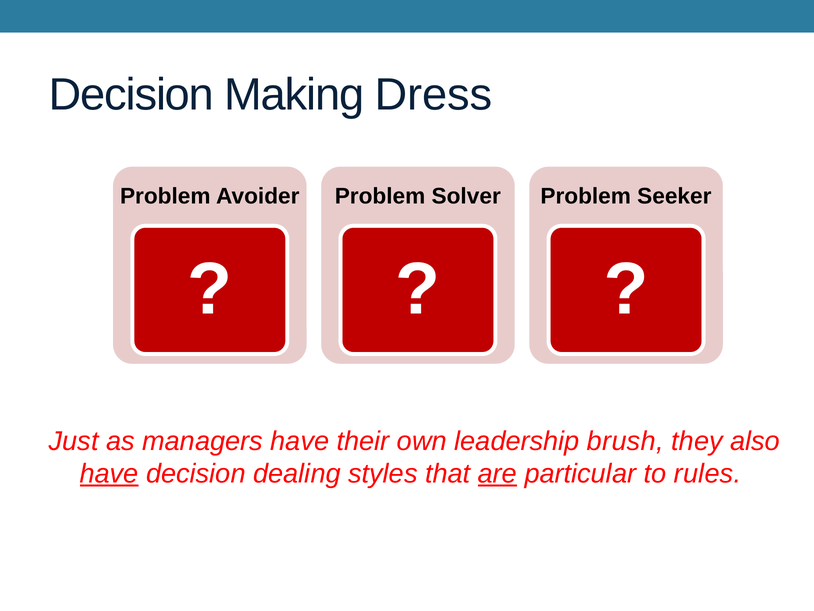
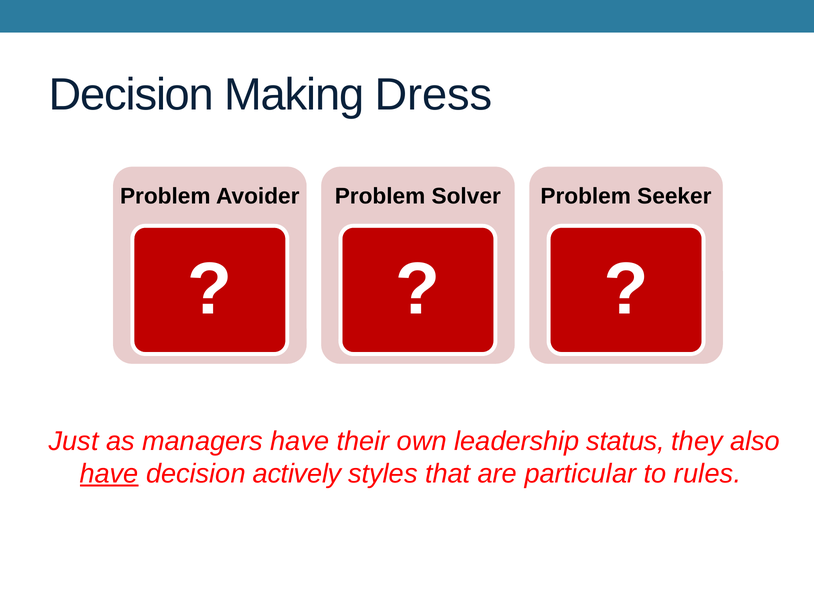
brush: brush -> status (626, 441)
dealing: dealing -> actively (297, 473)
are underline: present -> none (497, 473)
